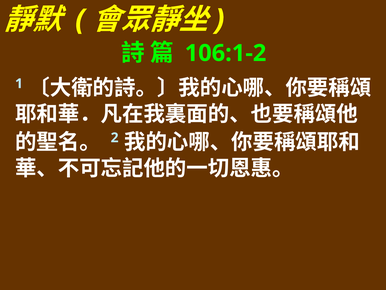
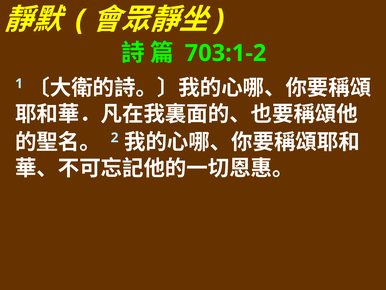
106:1-2: 106:1-2 -> 703:1-2 (226, 53)
